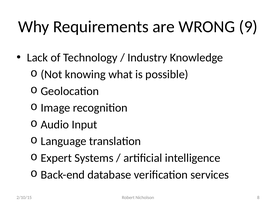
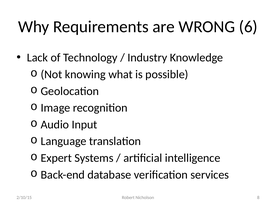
9: 9 -> 6 (248, 27)
